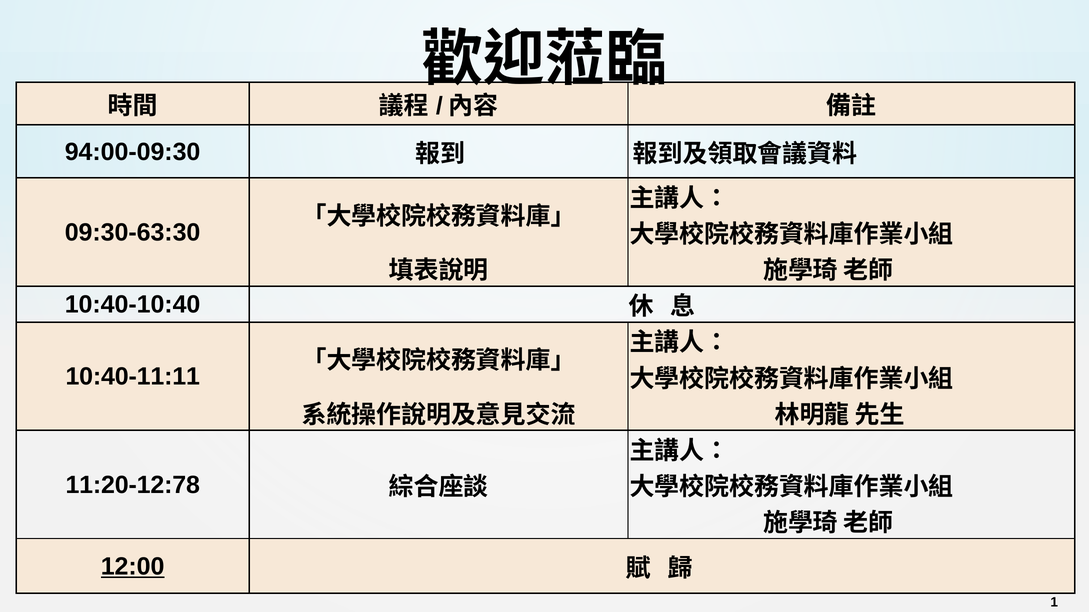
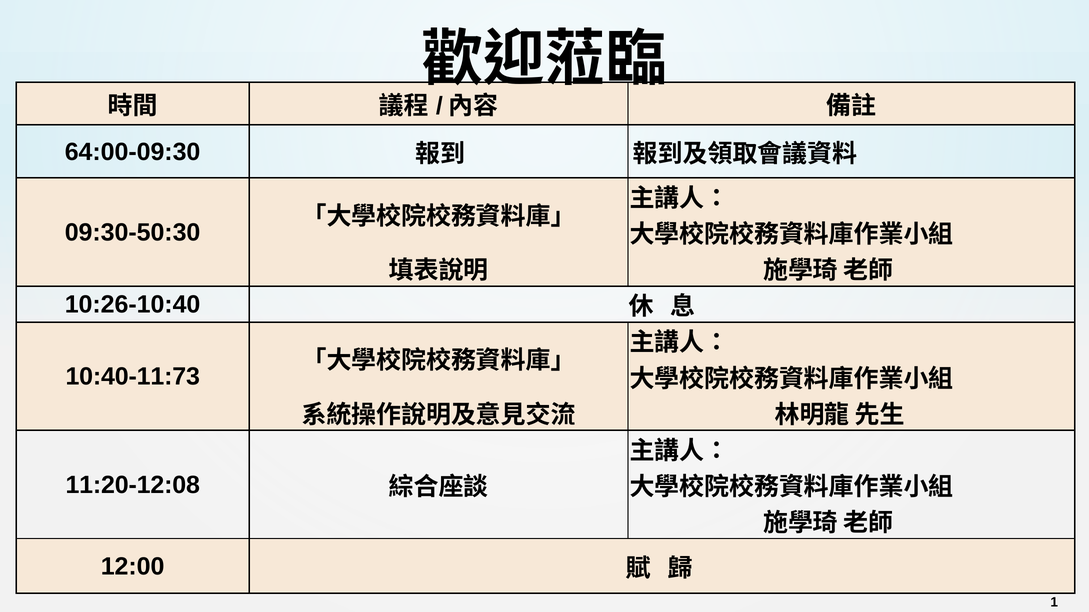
94:00-09:30: 94:00-09:30 -> 64:00-09:30 (133, 152)
09:30-63:30: 09:30-63:30 -> 09:30-50:30 (133, 233)
10:40-10:40: 10:40-10:40 -> 10:26-10:40 (133, 305)
10:40-11:11: 10:40-11:11 -> 10:40-11:73 (133, 377)
11:20-12:78: 11:20-12:78 -> 11:20-12:08 (133, 485)
12:00 underline: present -> none (133, 567)
